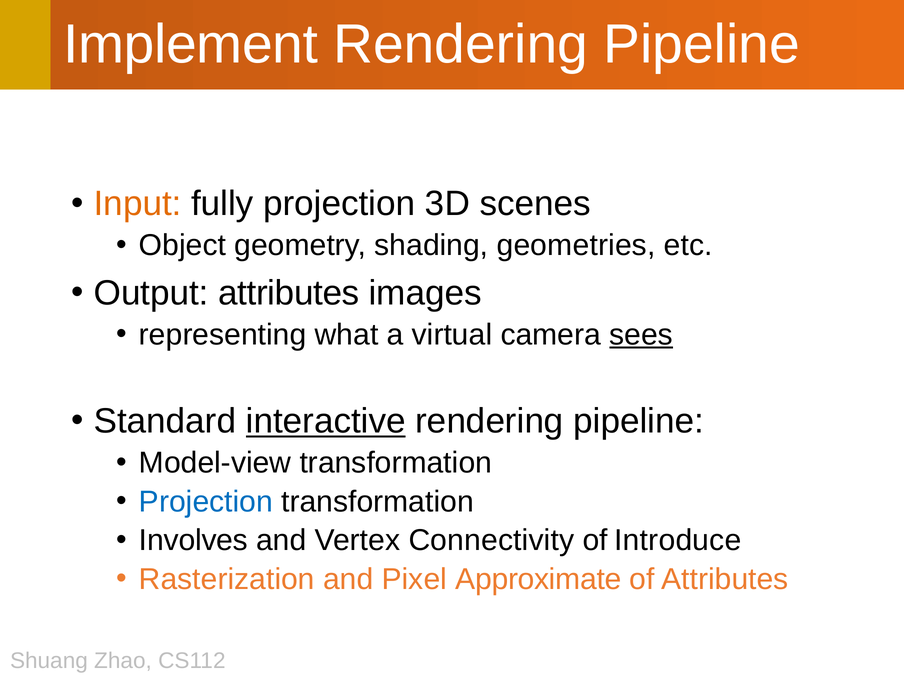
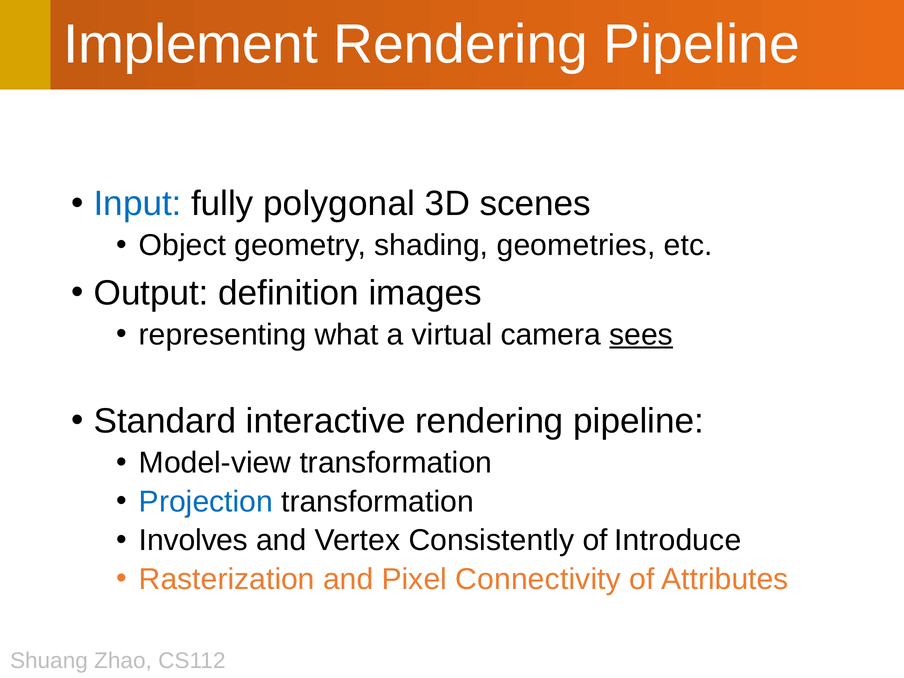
Input colour: orange -> blue (138, 204)
fully projection: projection -> polygonal (339, 204)
Output attributes: attributes -> definition (289, 293)
interactive underline: present -> none (326, 421)
Connectivity: Connectivity -> Consistently (491, 540)
Approximate: Approximate -> Connectivity (538, 579)
